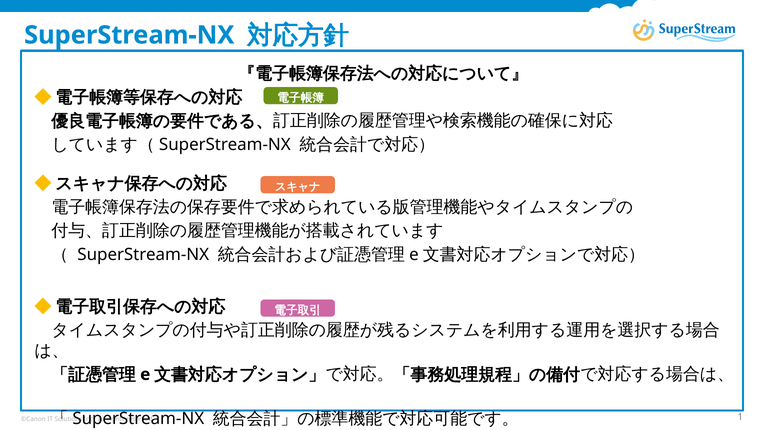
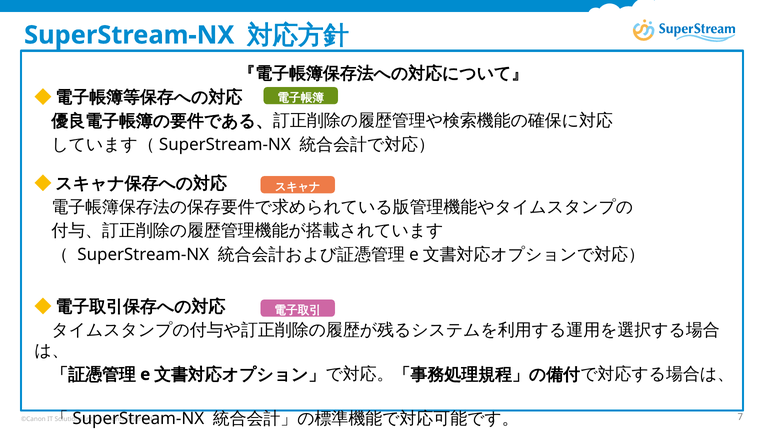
1: 1 -> 7 (740, 417)
